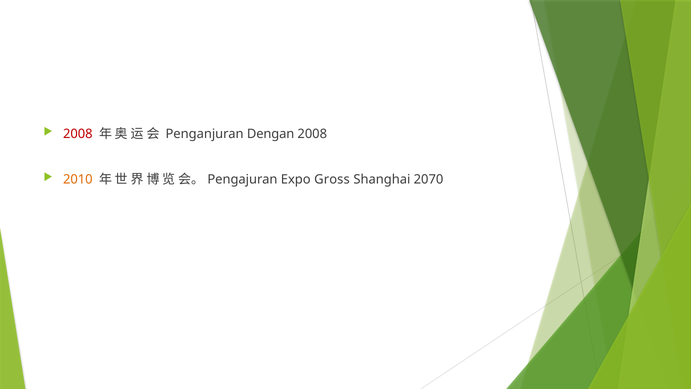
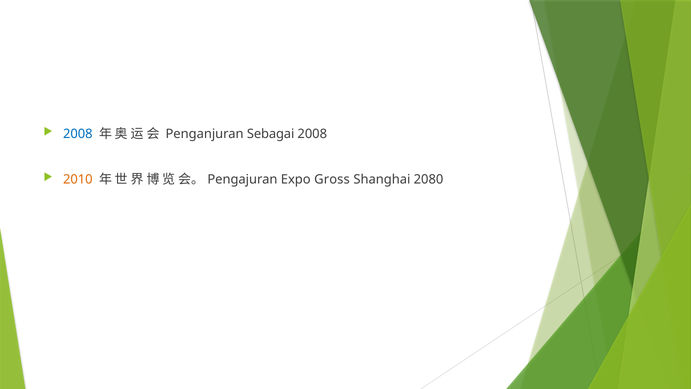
2008 colour: red -> blue (78, 134)
Dengan: Dengan -> Sebagai (271, 134)
2070: 2070 -> 2080 (429, 179)
